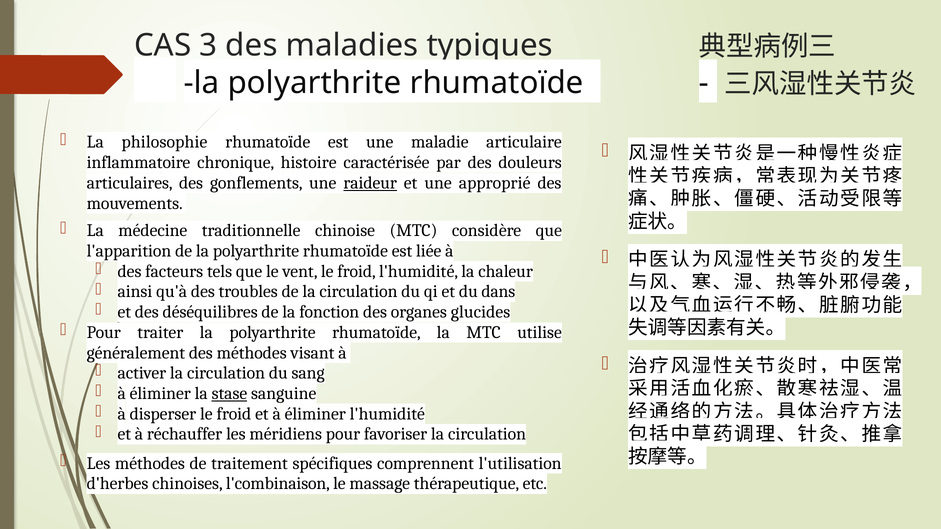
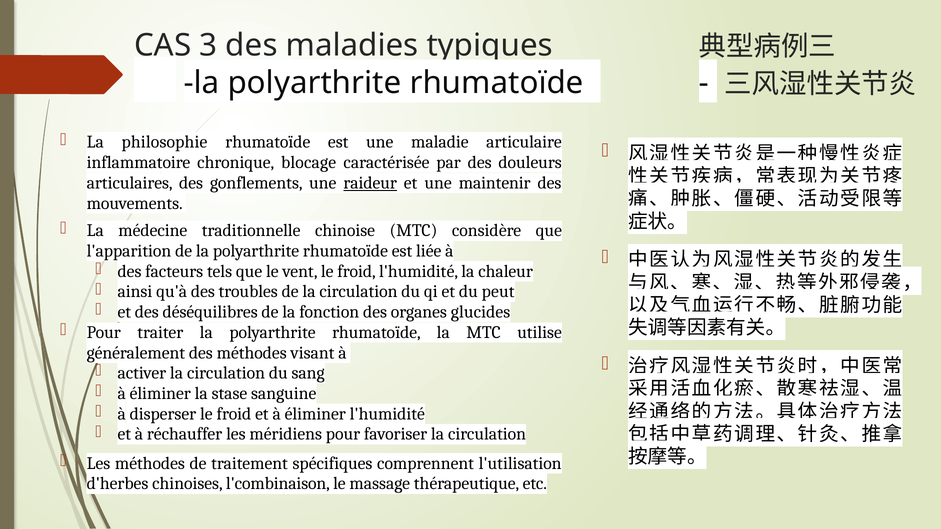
histoire: histoire -> blocage (309, 163)
approprié: approprié -> maintenir (495, 183)
dans: dans -> peut (498, 292)
stase underline: present -> none (229, 394)
